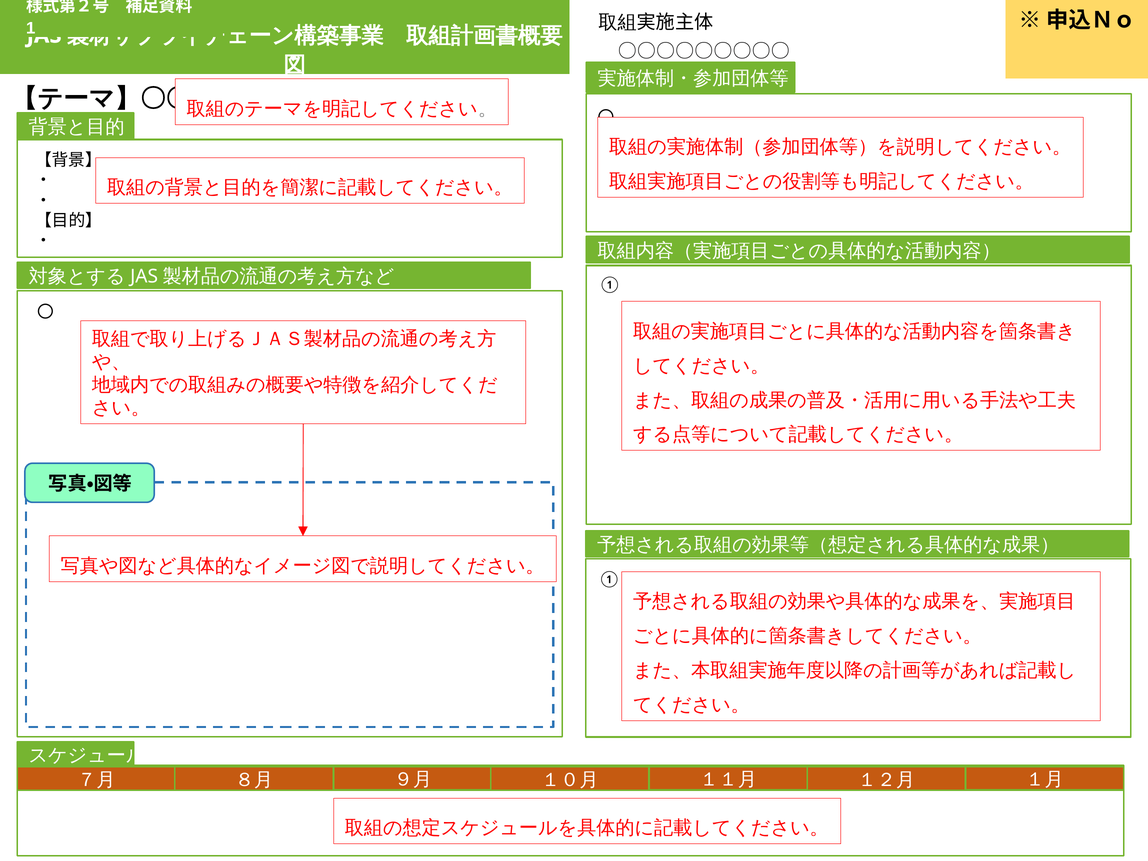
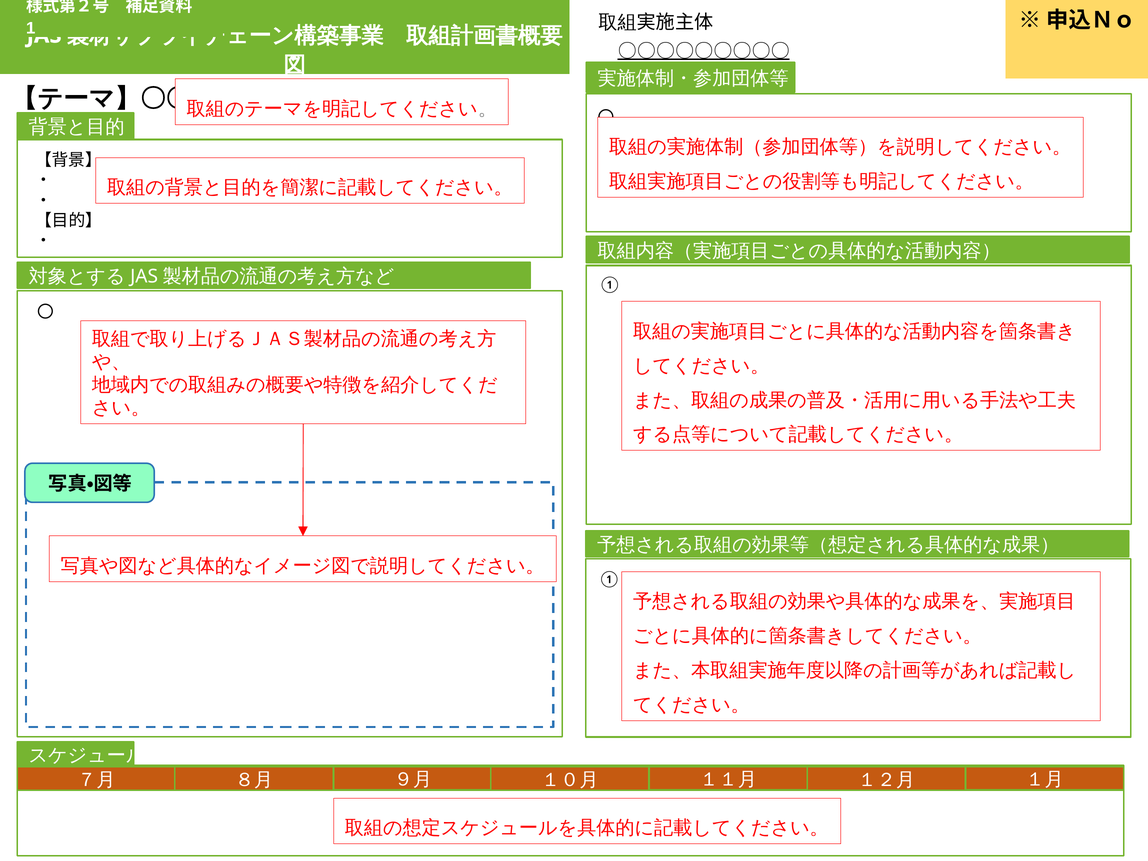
〇〇〇〇〇〇〇〇〇 underline: none -> present (704, 51)
